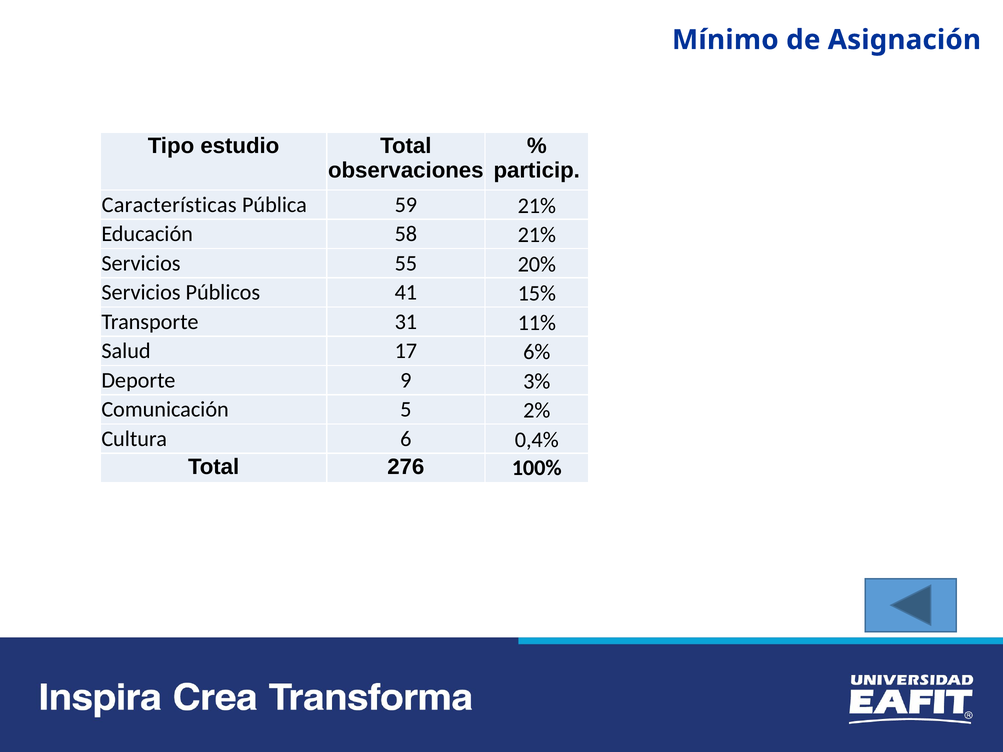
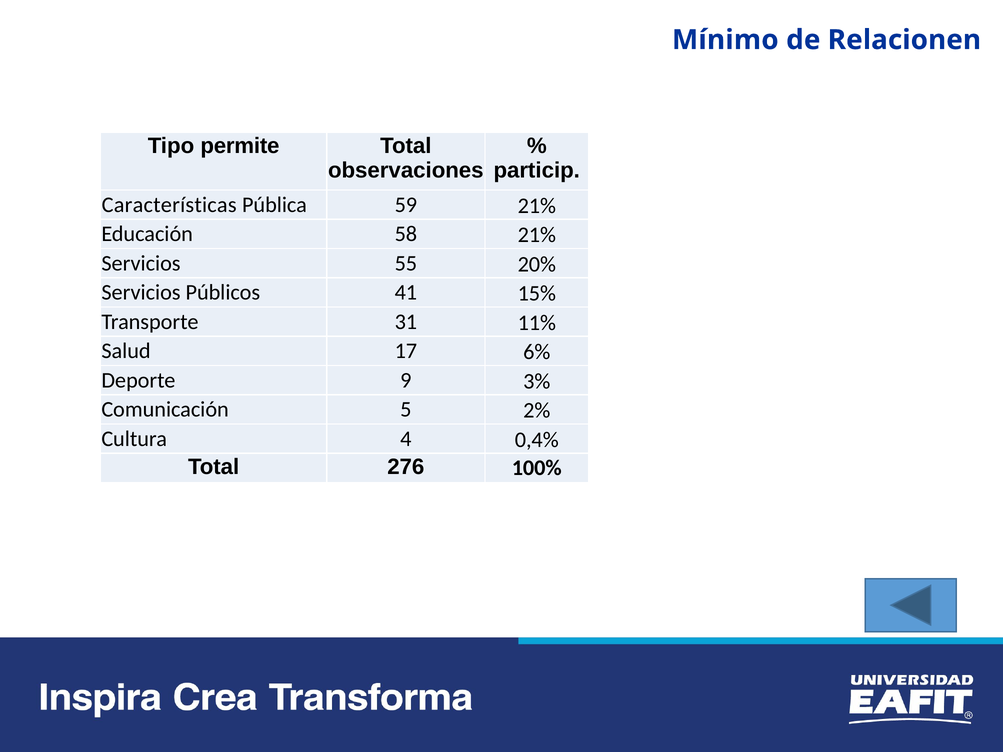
Asignación: Asignación -> Relacionen (904, 40)
estudio: estudio -> permite (240, 146)
6: 6 -> 4 (406, 439)
